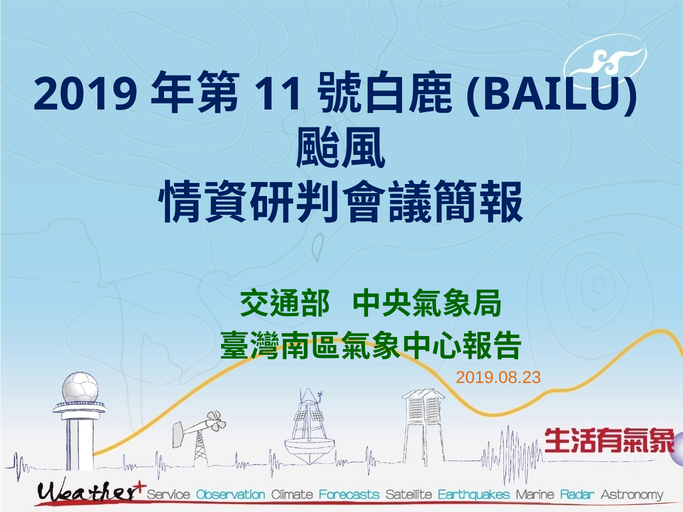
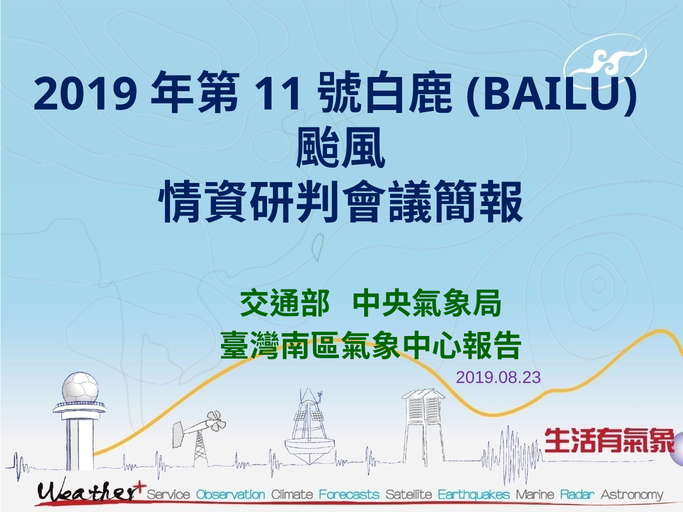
2019.08.23 colour: orange -> purple (498, 378)
